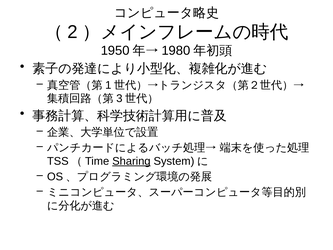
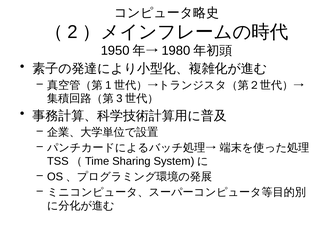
Sharing underline: present -> none (131, 161)
